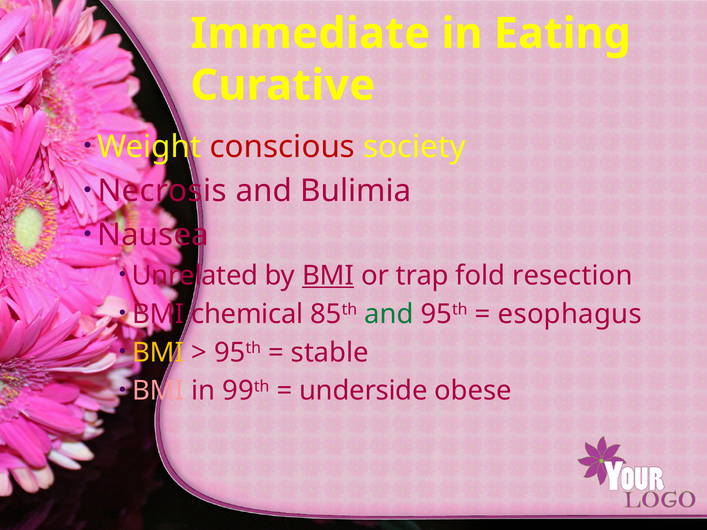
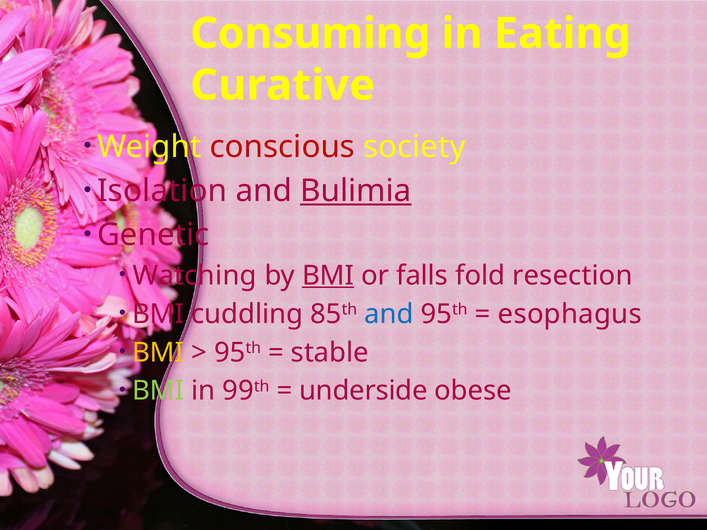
Immediate: Immediate -> Consuming (310, 34)
Necrosis: Necrosis -> Isolation (162, 191)
Bulimia underline: none -> present (356, 191)
Nausea: Nausea -> Genetic (153, 235)
Unrelated: Unrelated -> Watching (195, 276)
trap: trap -> falls (422, 276)
chemical: chemical -> cuddling (247, 314)
and colour: green -> blue (389, 314)
BMI colour: pink -> light green (158, 391)
